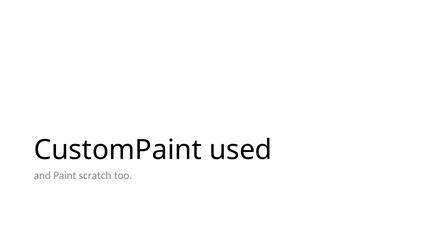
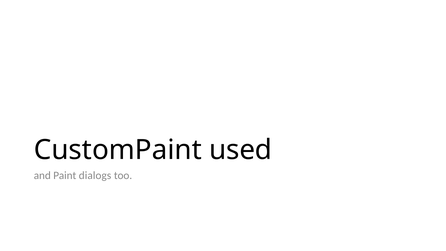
scratch: scratch -> dialogs (95, 176)
